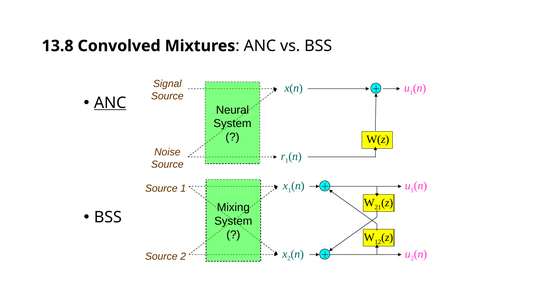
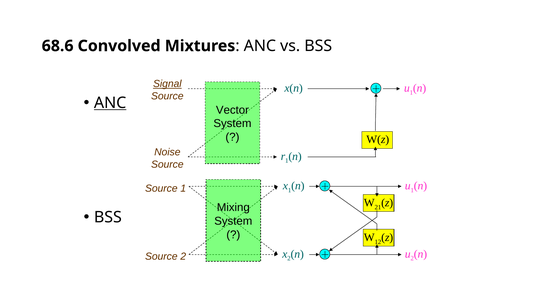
13.8: 13.8 -> 68.6 (58, 46)
Signal underline: none -> present (167, 84)
Neural: Neural -> Vector (232, 110)
